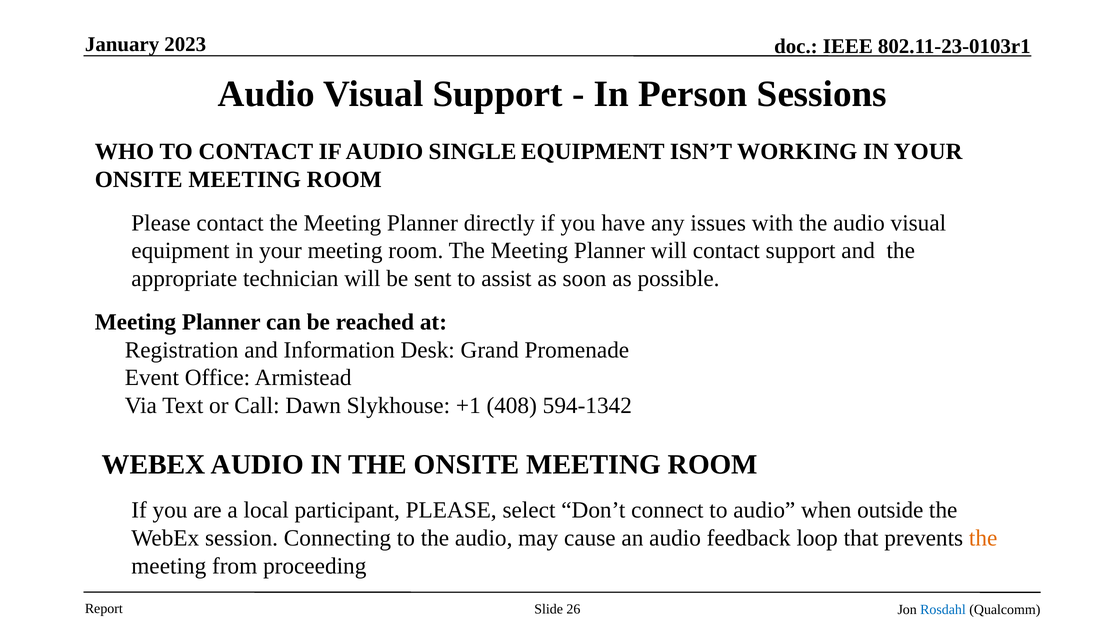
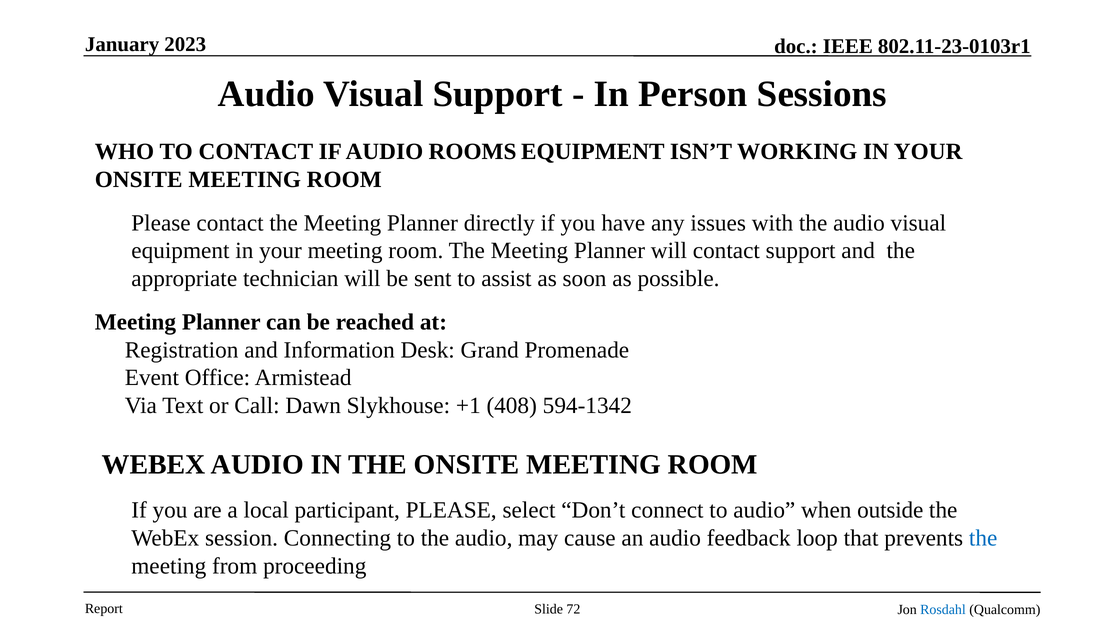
SINGLE: SINGLE -> ROOMS (473, 152)
the colour: orange -> blue (983, 538)
26: 26 -> 72 (573, 609)
